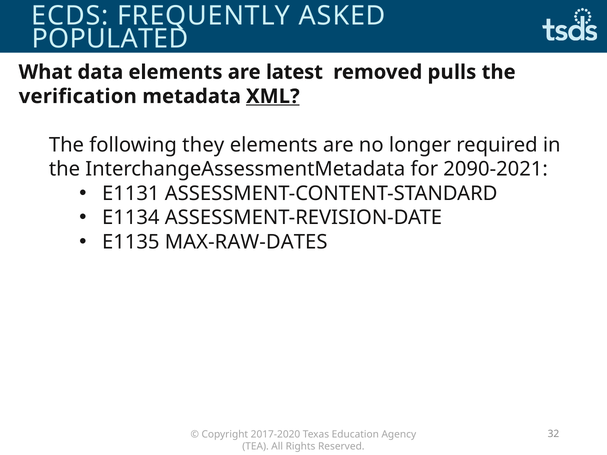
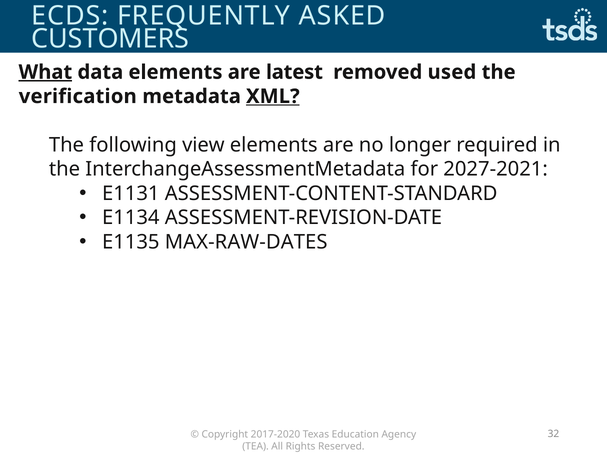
POPULATED: POPULATED -> CUSTOMERS (110, 39)
What underline: none -> present (45, 72)
pulls: pulls -> used (452, 72)
they: they -> view (203, 145)
2090-2021: 2090-2021 -> 2027-2021 (496, 169)
